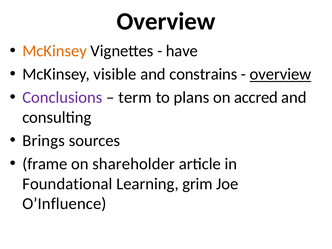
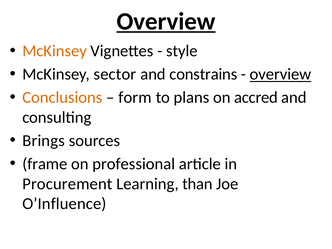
Overview underline: none -> present (166, 21)
have: have -> style (182, 51)
visible: visible -> sector (115, 74)
Conclusions colour: purple -> orange (62, 97)
term: term -> form (135, 97)
shareholder: shareholder -> professional (134, 164)
Foundational: Foundational -> Procurement (67, 184)
grim: grim -> than (197, 184)
